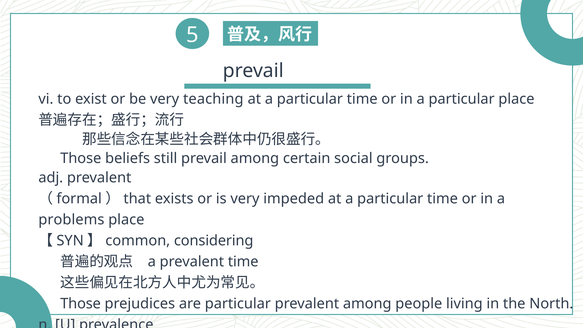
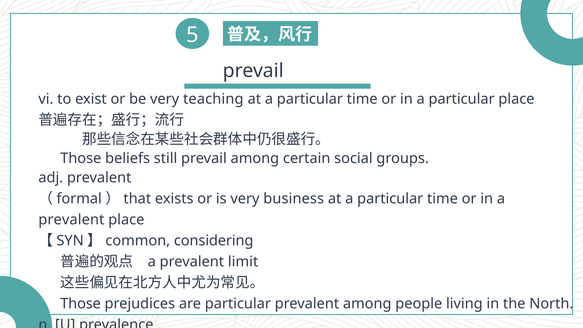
impeded: impeded -> business (294, 199)
problems: problems -> prevalent (71, 220)
prevalent time: time -> limit (243, 262)
